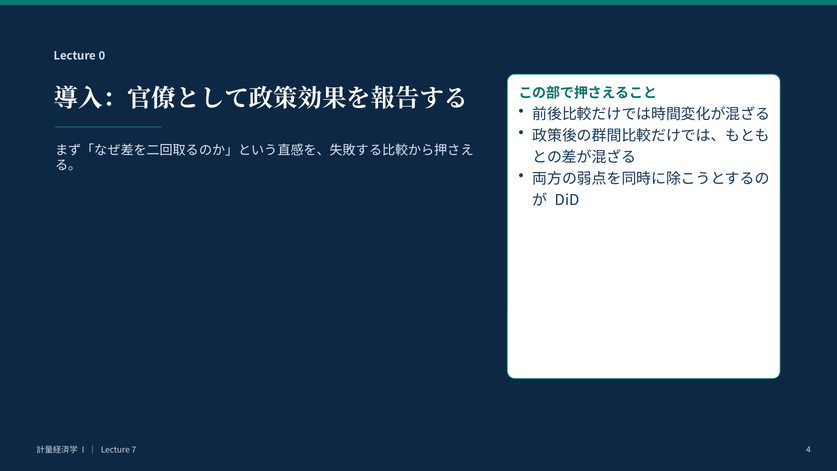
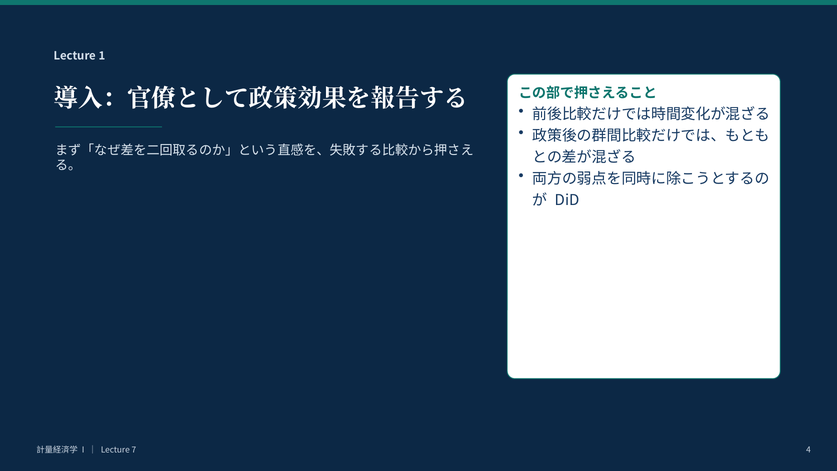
0: 0 -> 1 (102, 56)
